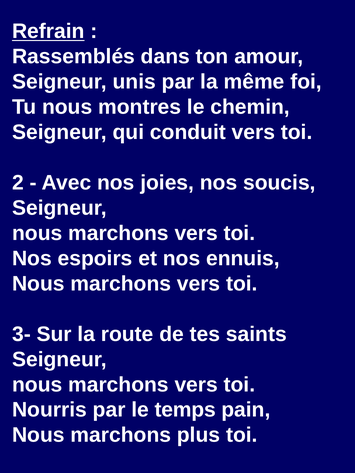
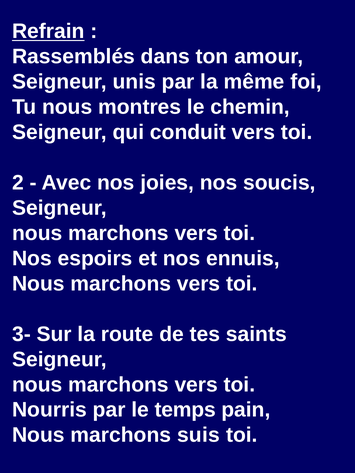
plus: plus -> suis (198, 435)
